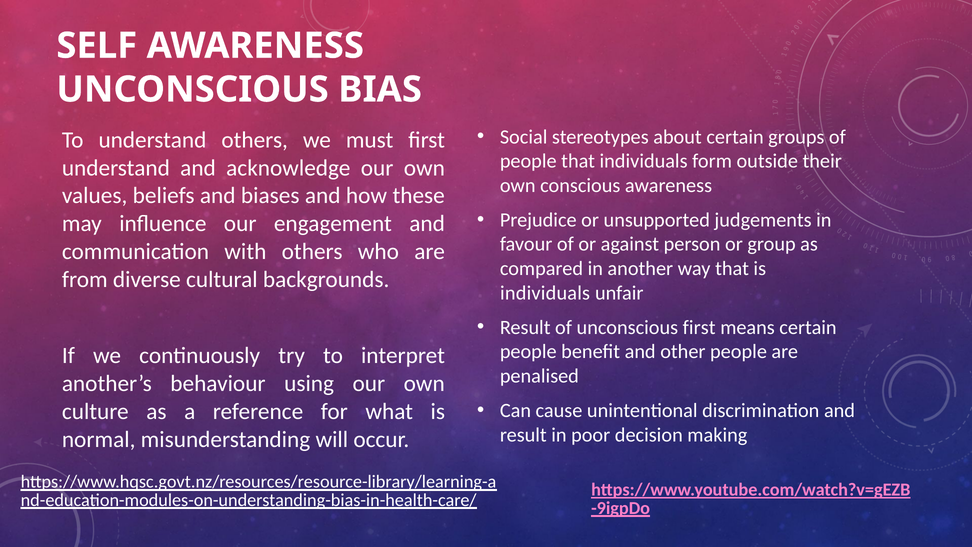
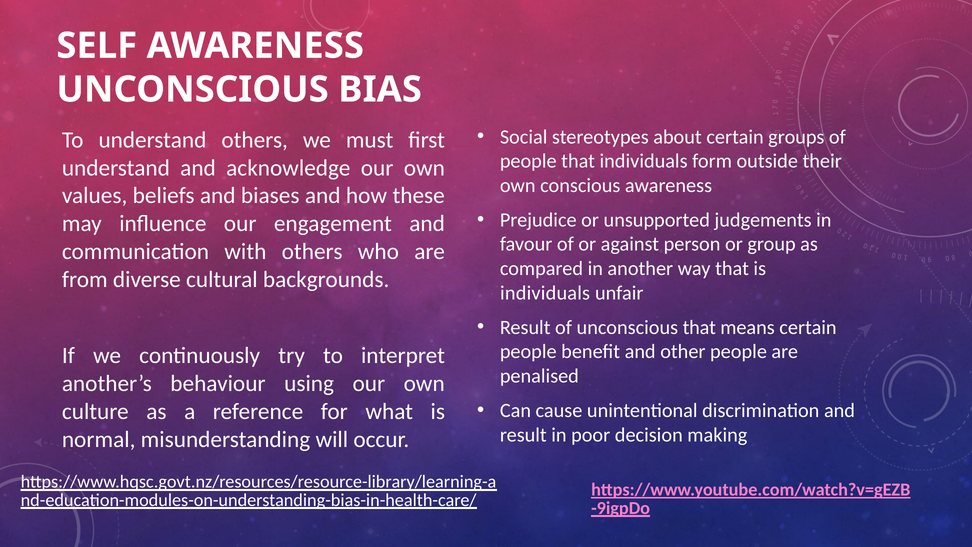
unconscious first: first -> that (699, 327)
